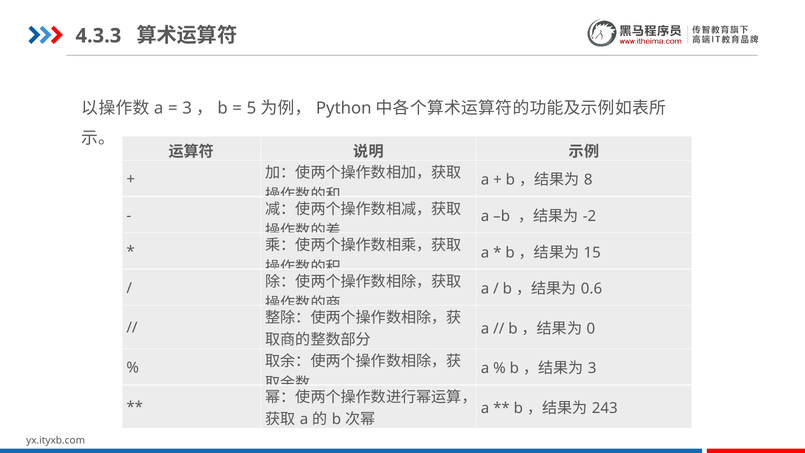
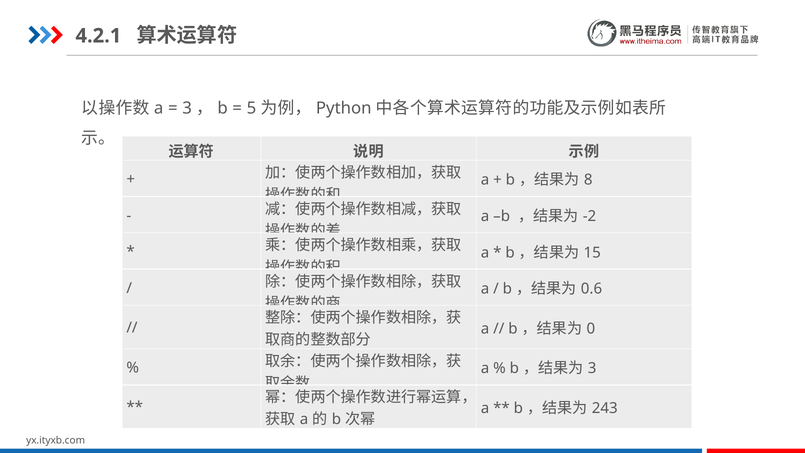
4.3.3: 4.3.3 -> 4.2.1 (98, 36)
